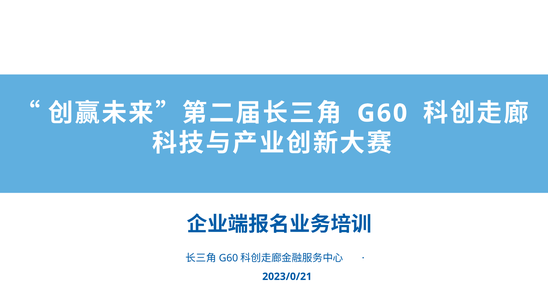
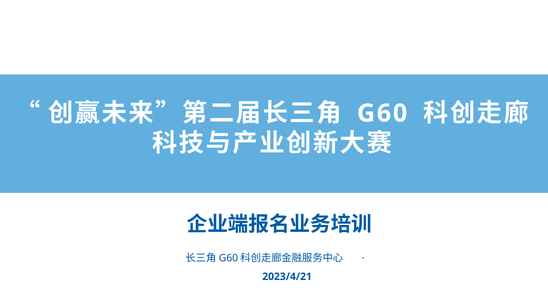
2023/0/21: 2023/0/21 -> 2023/4/21 (287, 277)
